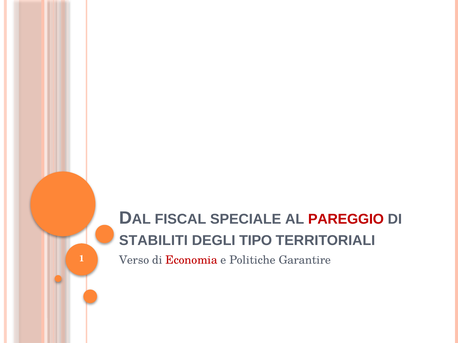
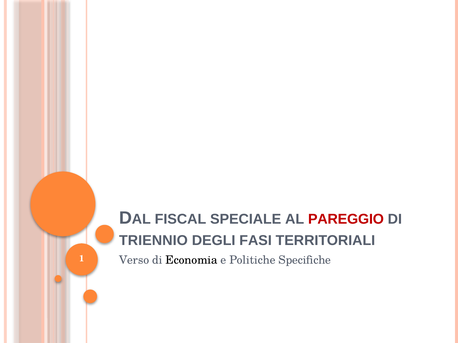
STABILITI: STABILITI -> TRIENNIO (153, 241)
TIPO: TIPO -> FASI (256, 241)
Economia colour: red -> black (192, 261)
Garantire: Garantire -> Specifiche (305, 261)
